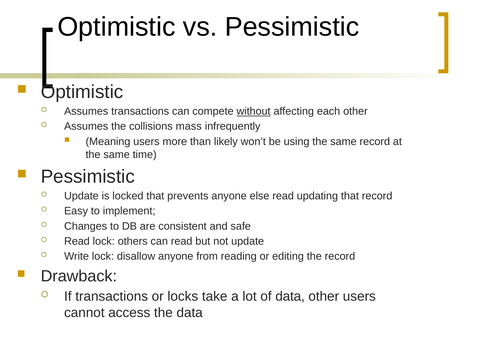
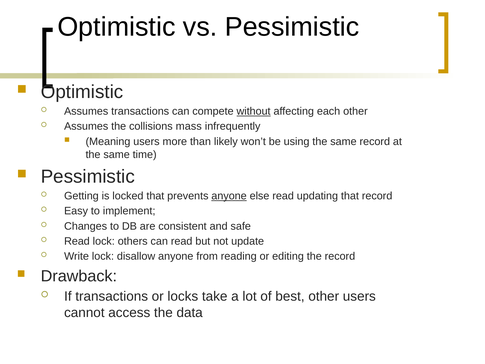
Update: Update -> Getting (81, 196)
anyone underline: none -> present (229, 196)
of data: data -> best (290, 296)
